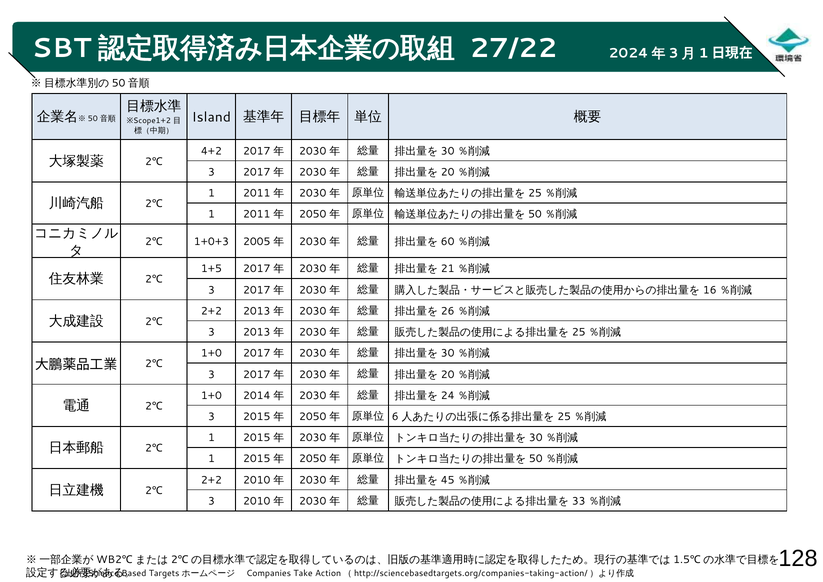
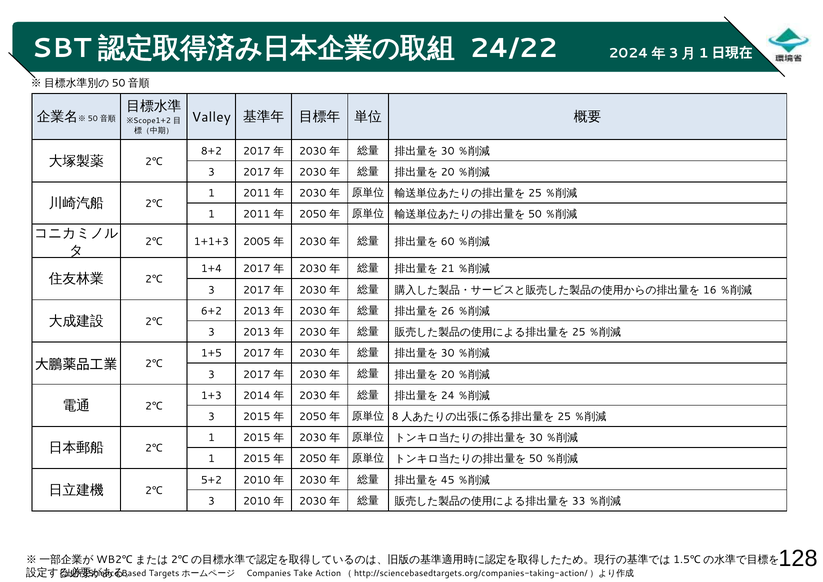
27/22: 27/22 -> 24/22 (514, 48)
Island: Island -> Valley (211, 117)
4+2: 4+2 -> 8+2 (211, 151)
1+0+3: 1+0+3 -> 1+1+3 (211, 242)
1+5: 1+5 -> 1+4 (211, 269)
2+2: 2+2 -> 6+2 (211, 311)
1+0: 1+0 -> 1+5 (211, 353)
1+0: 1+0 -> 1+3 (211, 396)
6: 6 -> 8 (395, 417)
2+2: 2+2 -> 5+2 (211, 480)
